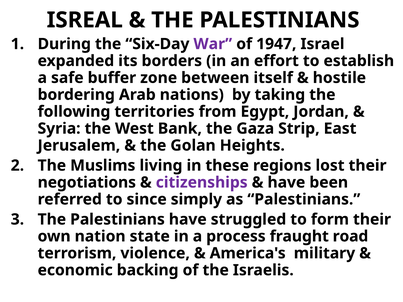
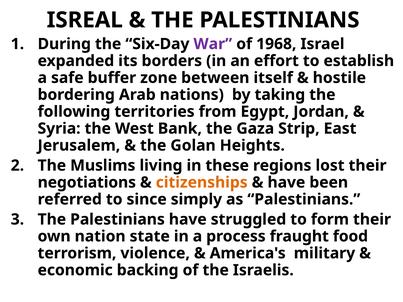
1947: 1947 -> 1968 (276, 44)
citizenships colour: purple -> orange (202, 183)
road: road -> food (350, 236)
